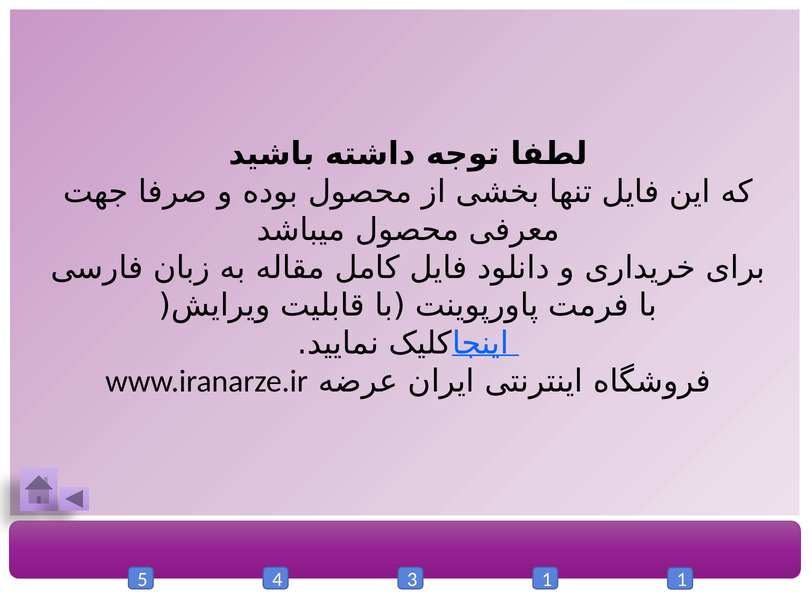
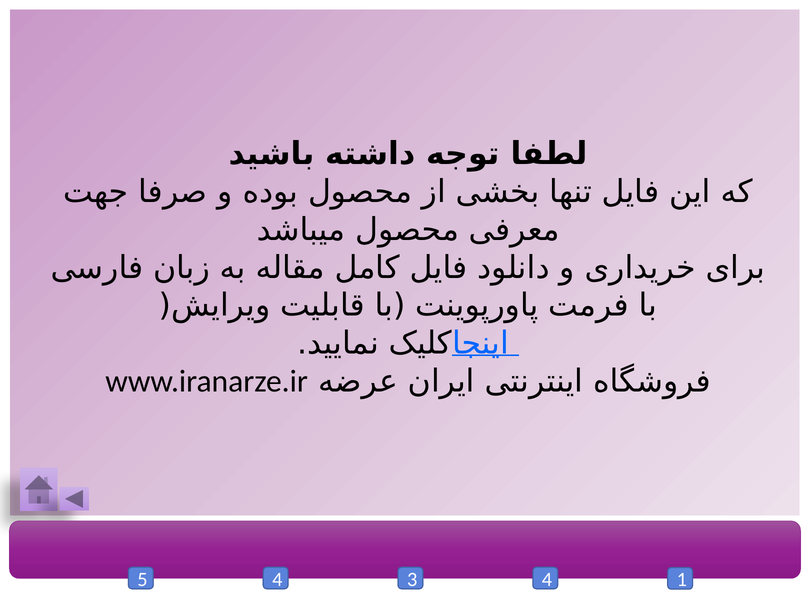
3 1: 1 -> 4 (547, 579)
